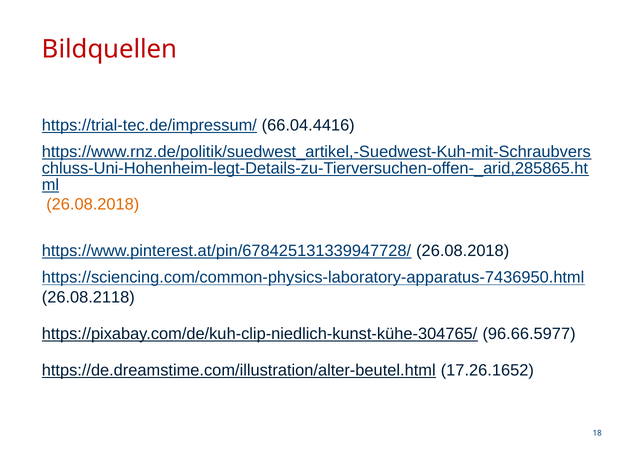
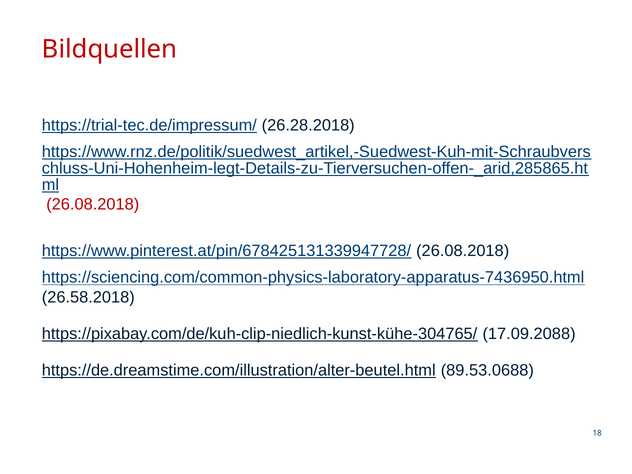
66.04.4416: 66.04.4416 -> 26.28.2018 (308, 125)
26.08.2018 colour: orange -> red (93, 204)
26.08.2118: 26.08.2118 -> 26.58.2018 (88, 297)
96.66.5977: 96.66.5977 -> 17.09.2088 (529, 334)
17.26.1652: 17.26.1652 -> 89.53.0688 (487, 370)
